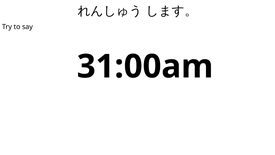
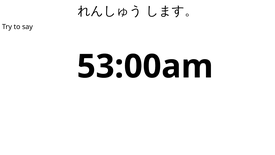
31:00am: 31:00am -> 53:00am (145, 66)
